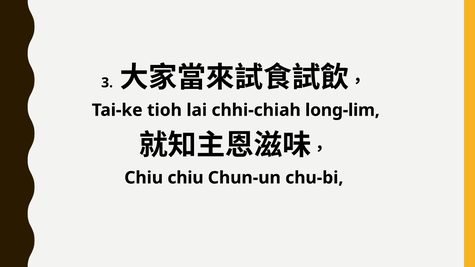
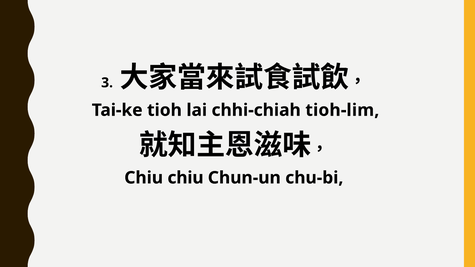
long-lim: long-lim -> tioh-lim (342, 110)
